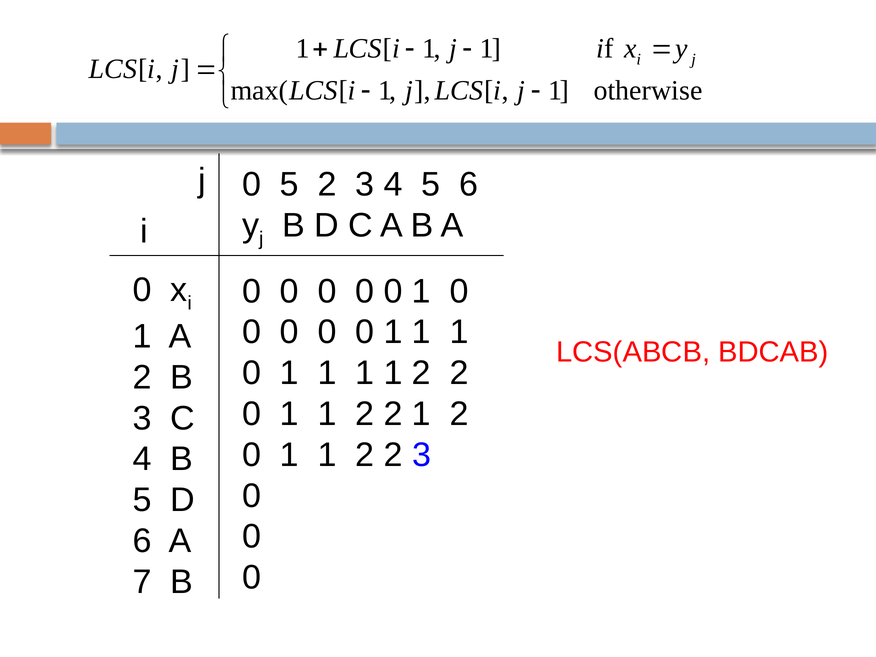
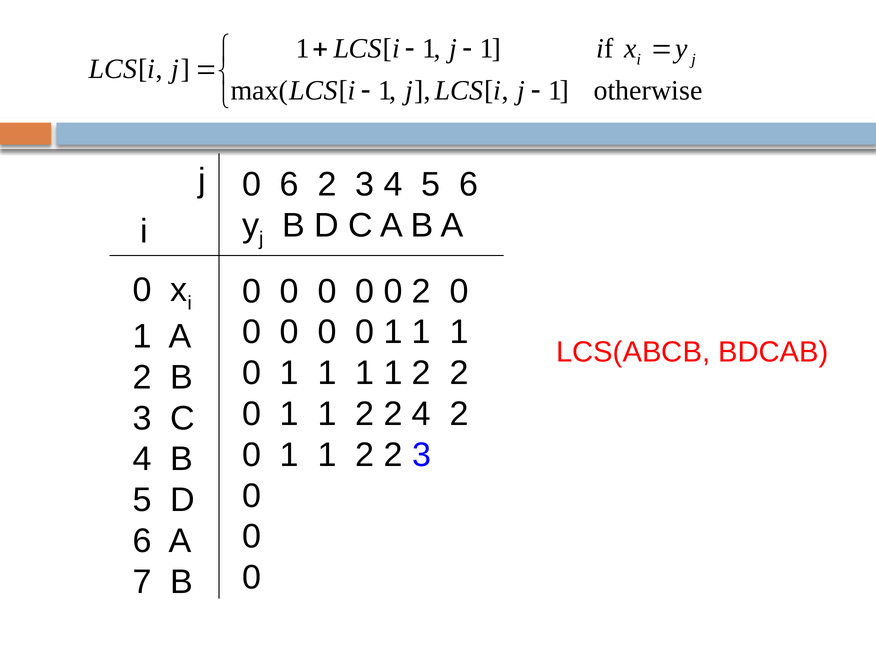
0 5: 5 -> 6 (289, 185)
1: 1 -> 2 (421, 291)
2 1: 1 -> 4 (421, 414)
